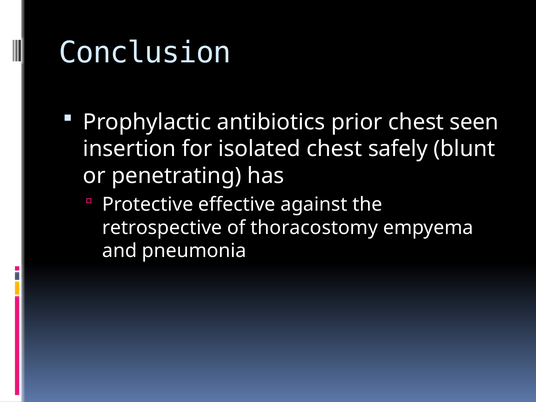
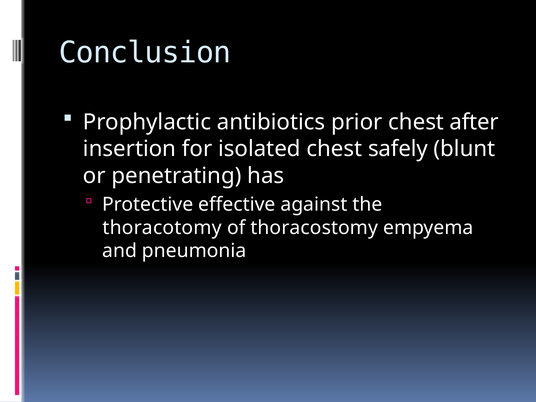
seen: seen -> after (474, 122)
retrospective: retrospective -> thoracotomy (162, 228)
